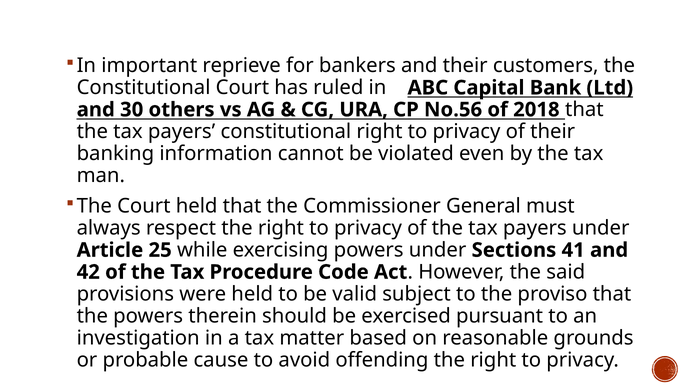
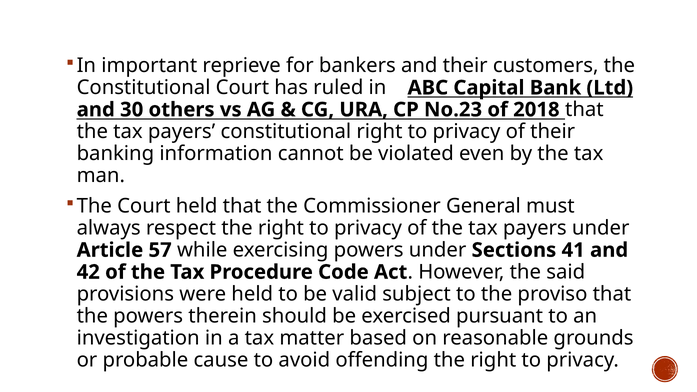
No.56: No.56 -> No.23 (453, 110)
25: 25 -> 57 (160, 250)
